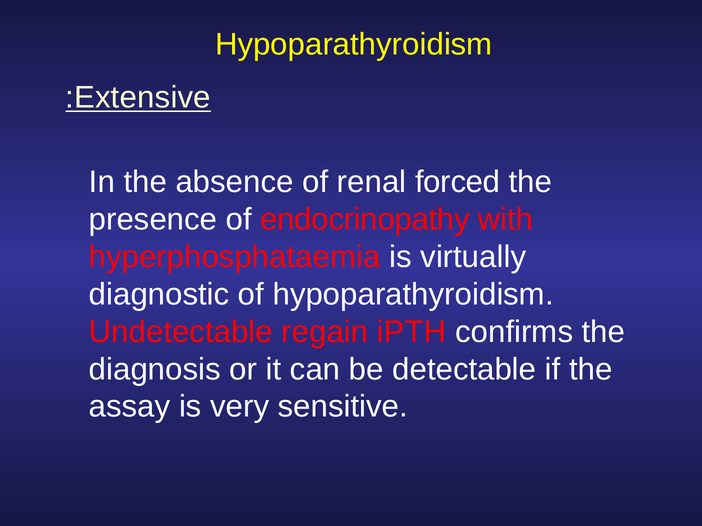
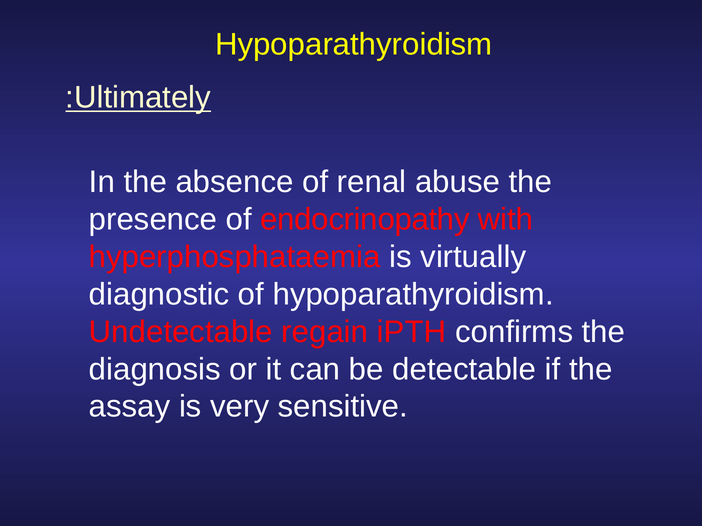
Extensive: Extensive -> Ultimately (143, 98)
forced: forced -> abuse (457, 182)
